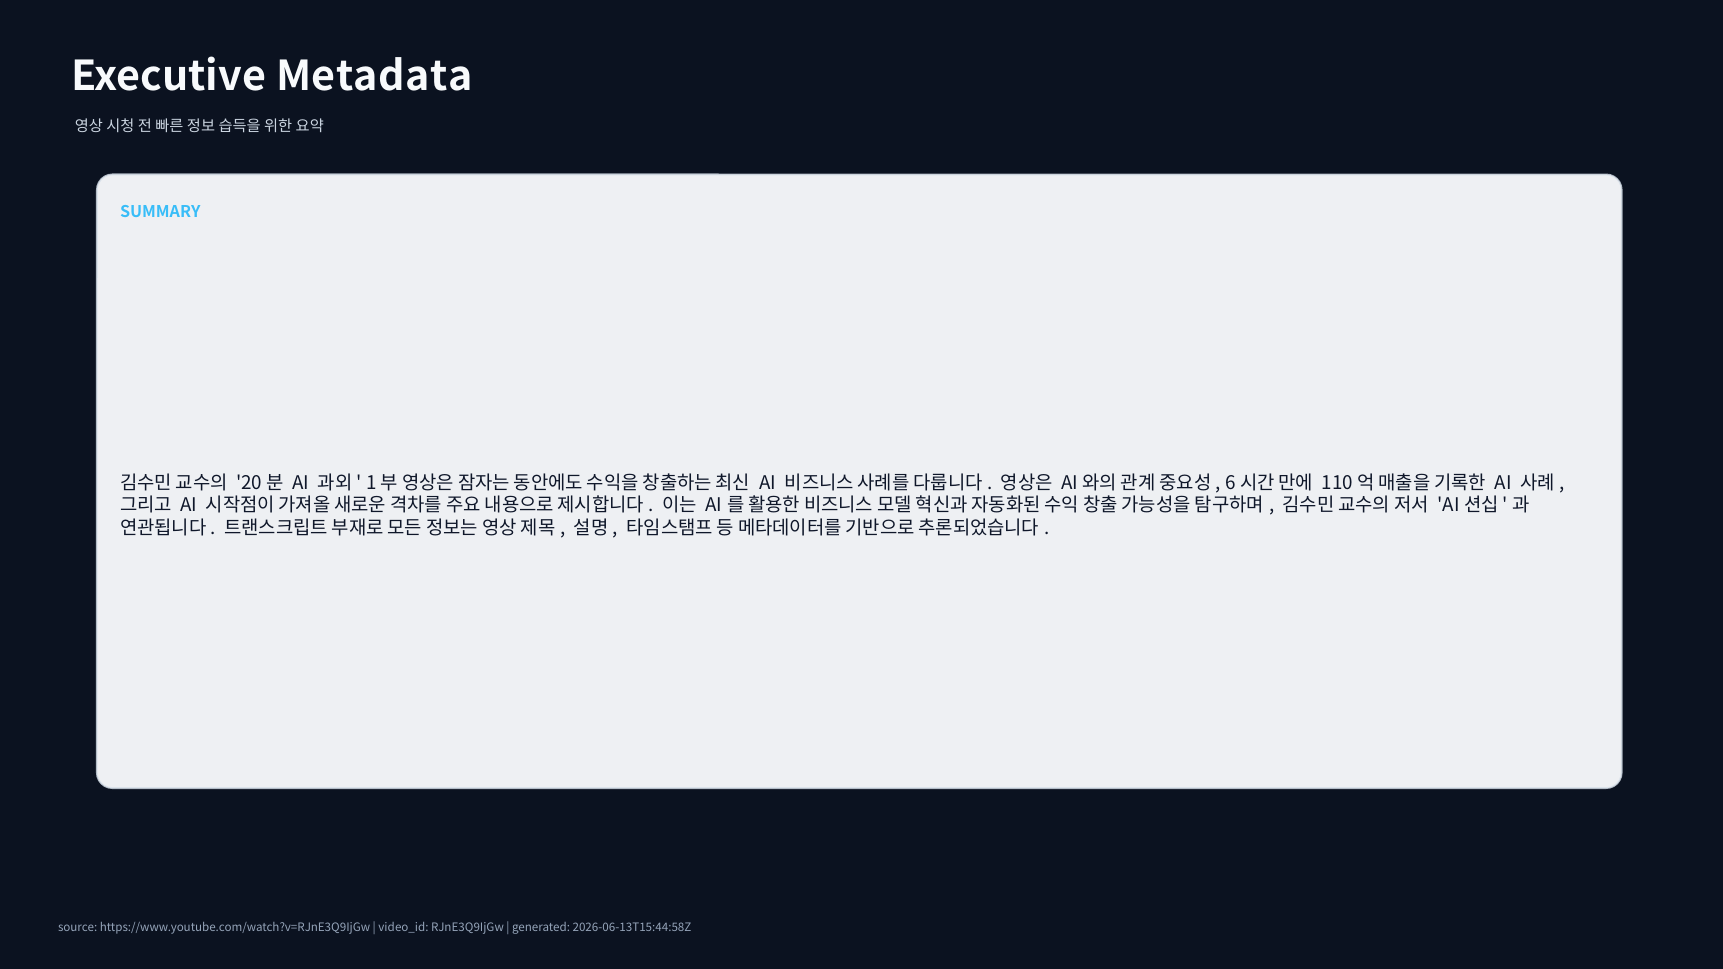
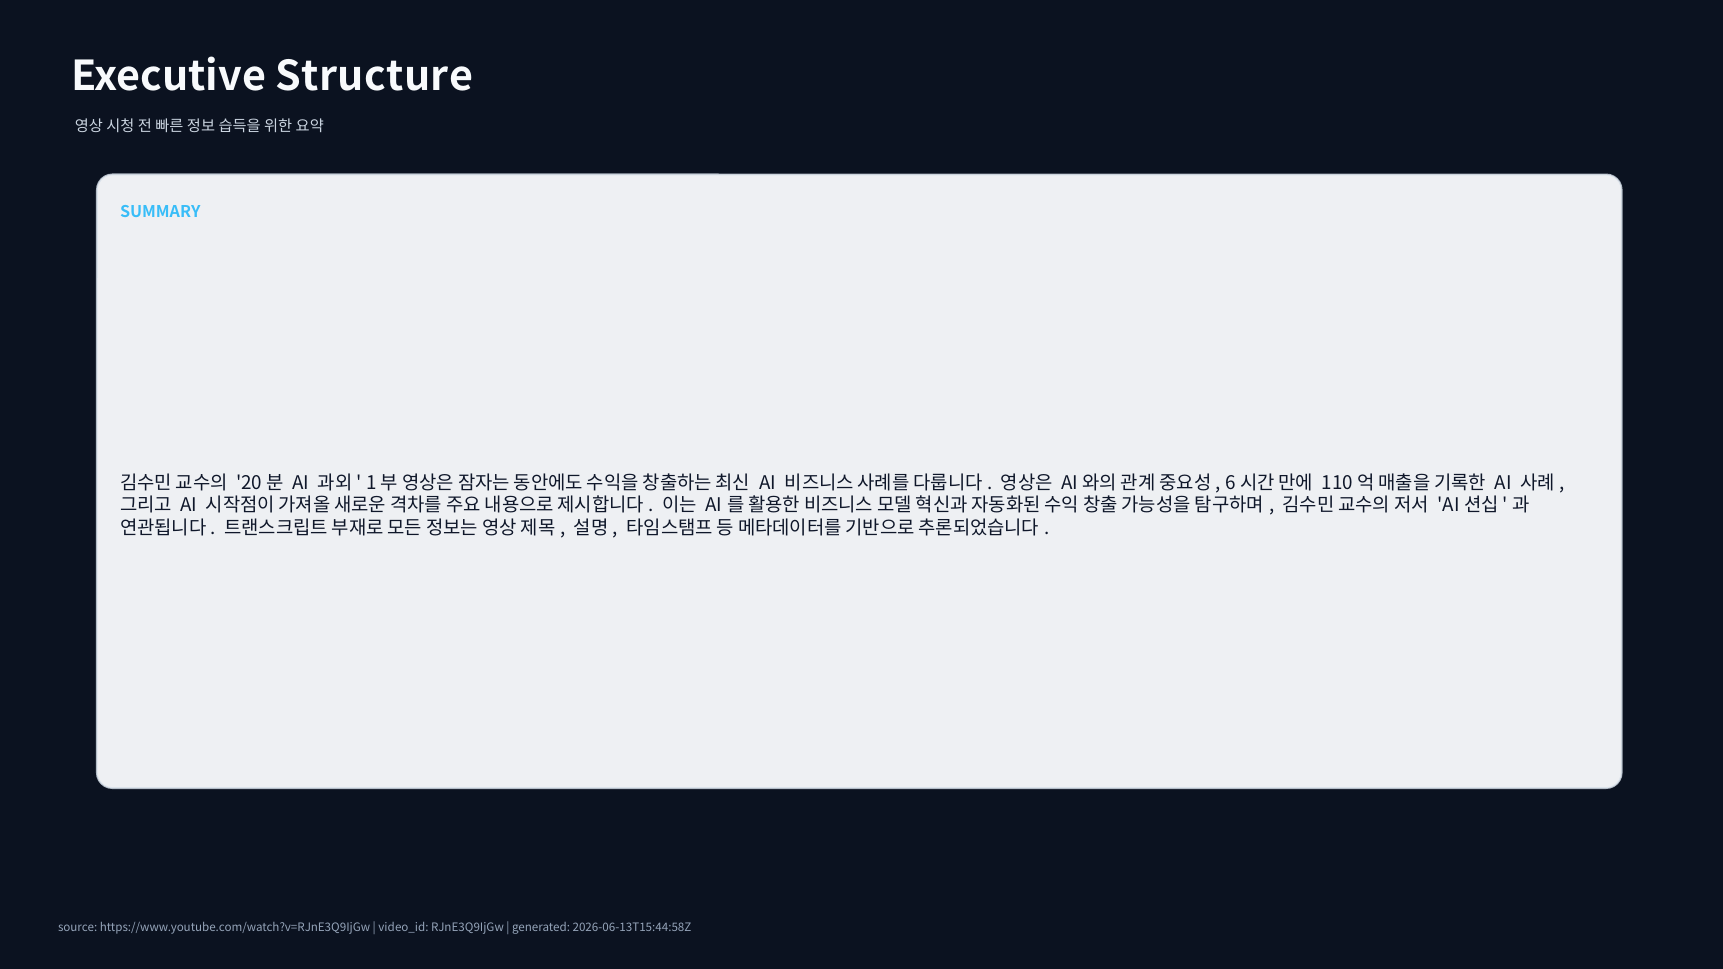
Metadata: Metadata -> Structure (374, 77)
